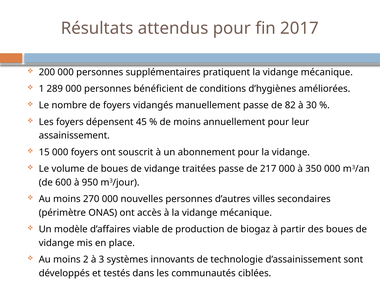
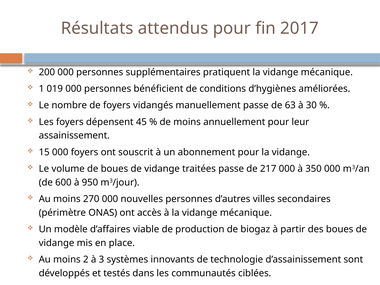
289: 289 -> 019 (55, 89)
82: 82 -> 63 (290, 105)
